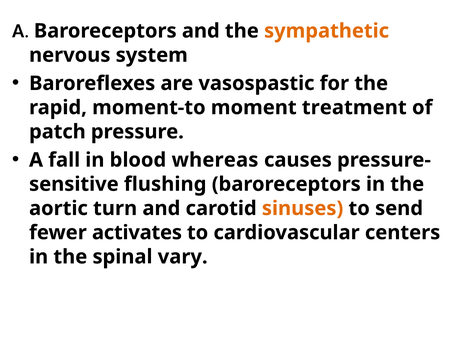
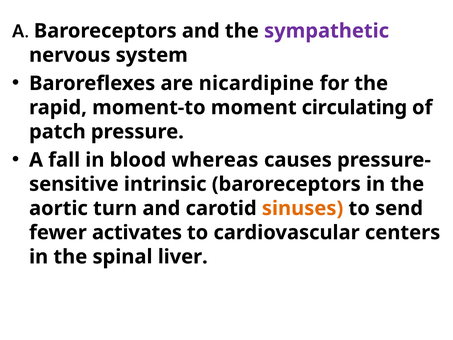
sympathetic colour: orange -> purple (327, 31)
vasospastic: vasospastic -> nicardipine (256, 83)
treatment: treatment -> circulating (354, 107)
flushing: flushing -> intrinsic (165, 184)
vary: vary -> liver (183, 257)
